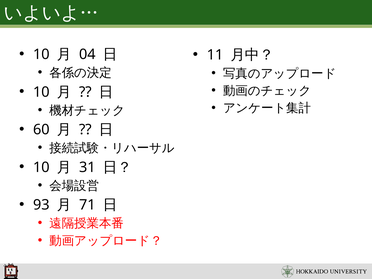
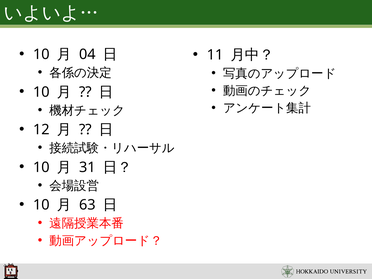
60: 60 -> 12 (41, 130)
93: 93 -> 10 (41, 205)
71: 71 -> 63 (87, 205)
